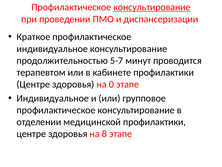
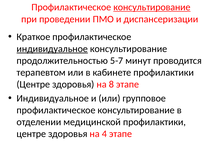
индивидуальное underline: none -> present (52, 49)
0: 0 -> 8 (111, 84)
8: 8 -> 4 (104, 133)
